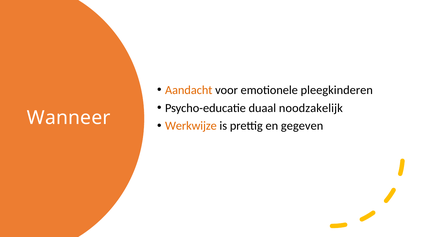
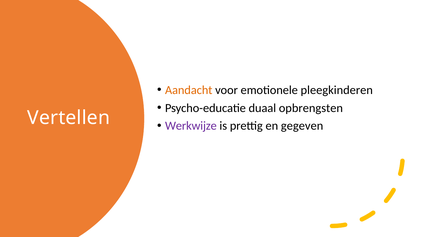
noodzakelijk: noodzakelijk -> opbrengsten (311, 108)
Wanneer: Wanneer -> Vertellen (69, 118)
Werkwijze colour: orange -> purple (191, 126)
